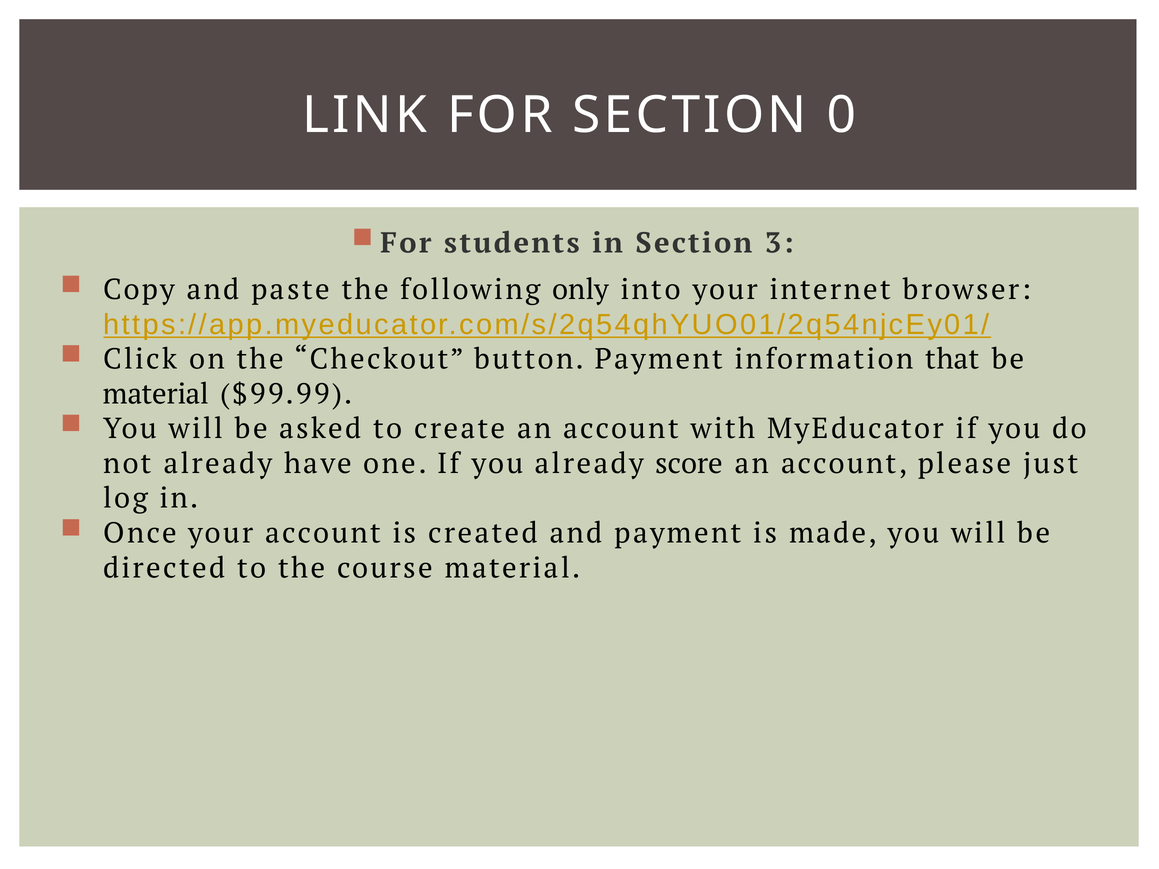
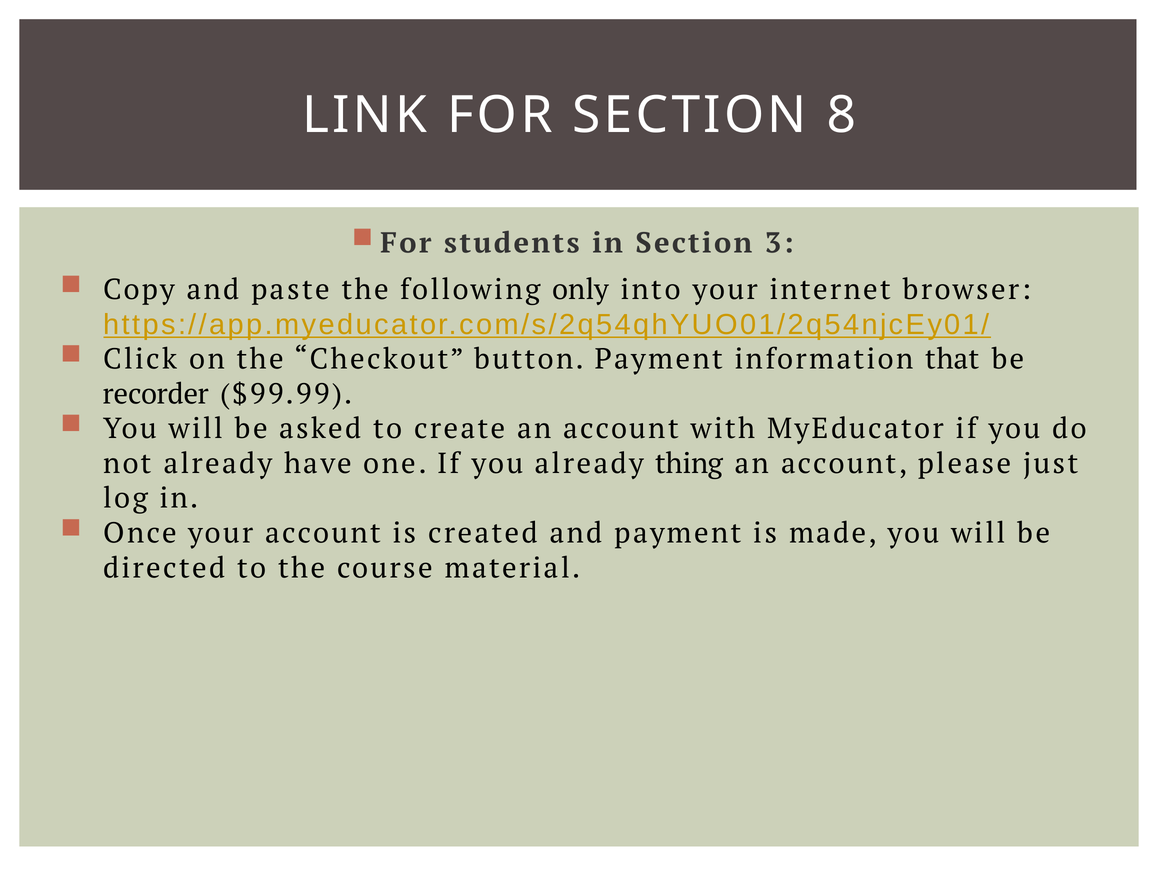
0: 0 -> 8 (841, 115)
material: material -> recorder (156, 394)
score: score -> thing (689, 464)
